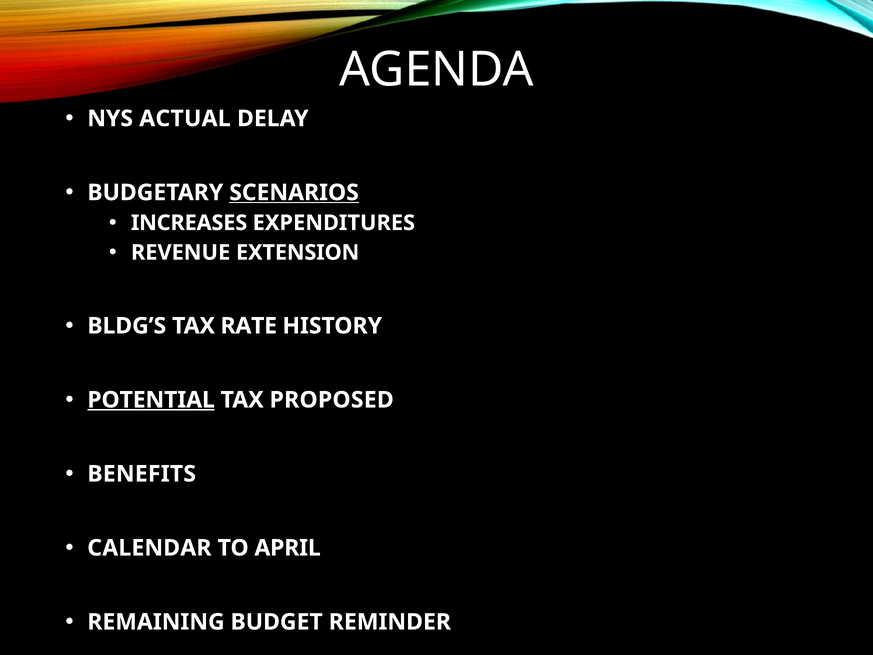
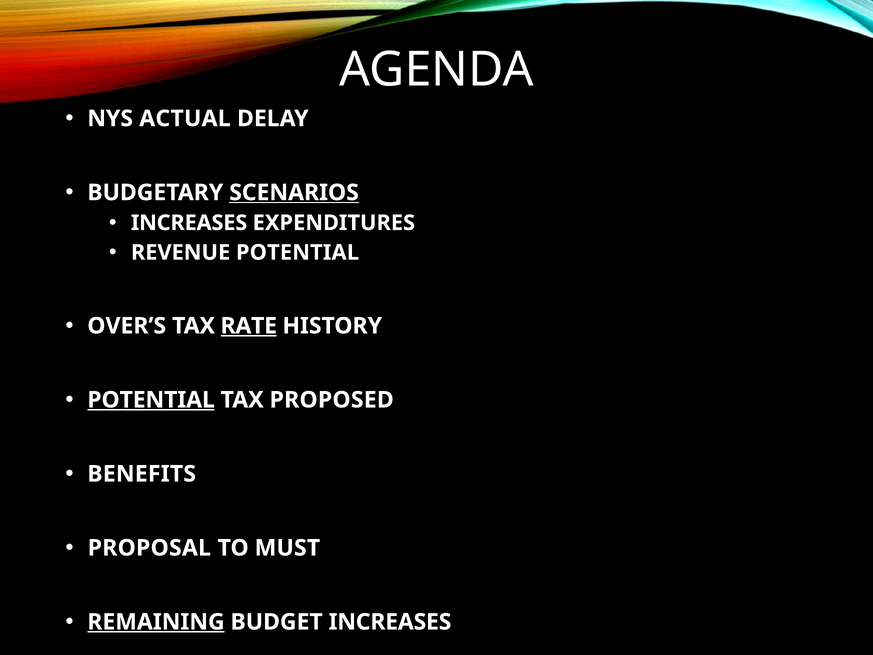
REVENUE EXTENSION: EXTENSION -> POTENTIAL (297, 252)
BLDG’S: BLDG’S -> OVER’S (127, 326)
RATE underline: none -> present (249, 326)
CALENDAR: CALENDAR -> PROPOSAL (149, 548)
APRIL: APRIL -> MUST (287, 548)
REMAINING underline: none -> present (156, 622)
BUDGET REMINDER: REMINDER -> INCREASES (390, 622)
